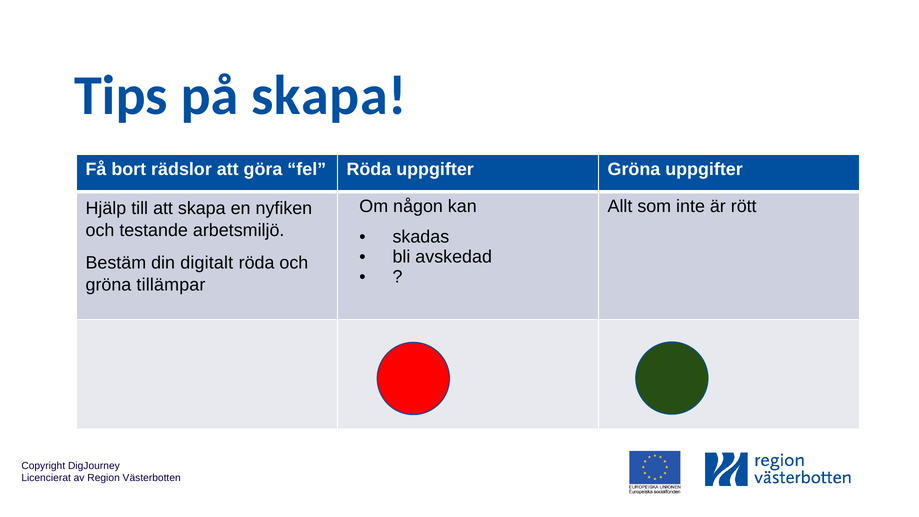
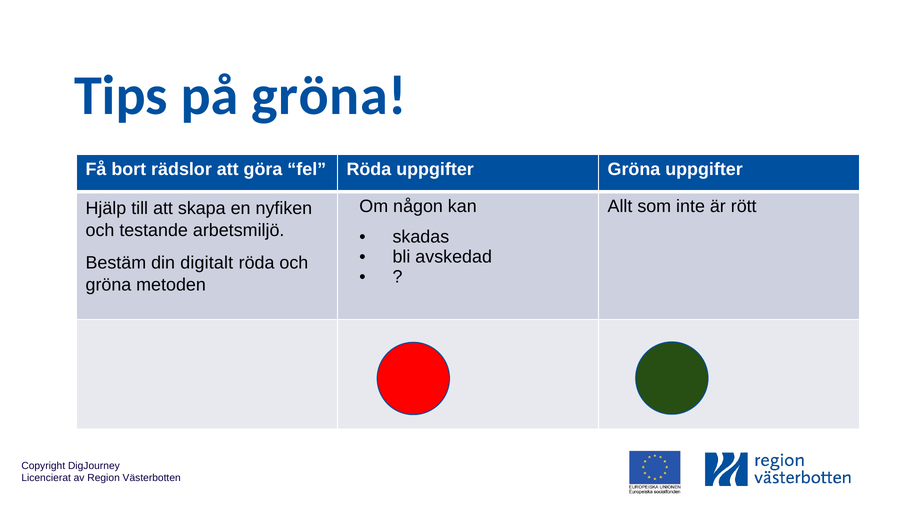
på skapa: skapa -> gröna (329, 96)
tillämpar: tillämpar -> metoden (171, 285)
